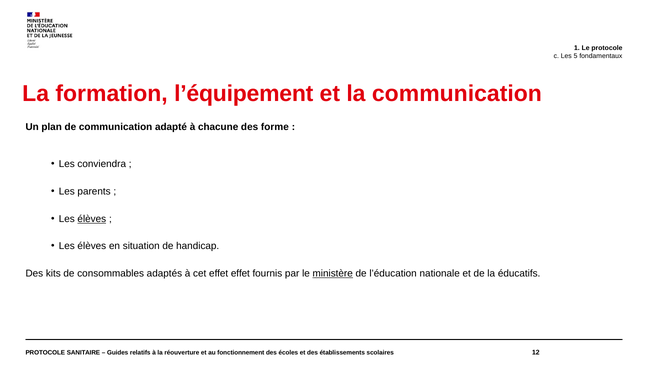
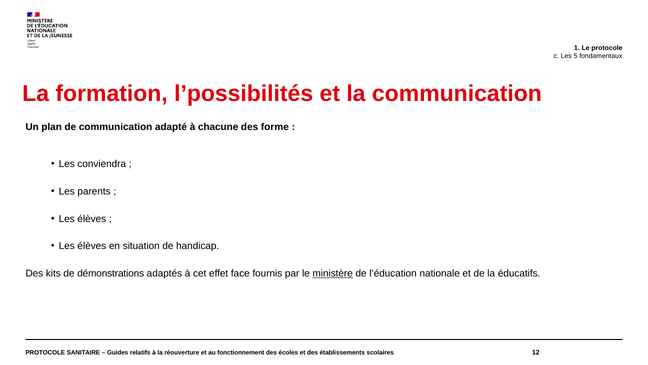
l’équipement: l’équipement -> l’possibilités (244, 94)
élèves underline: present -> none (92, 219)
consommables: consommables -> démonstrations (111, 273)
effet effet: effet -> face (240, 273)
